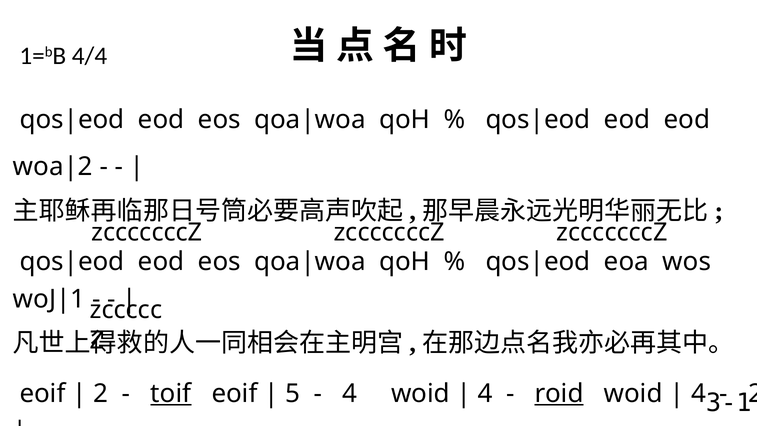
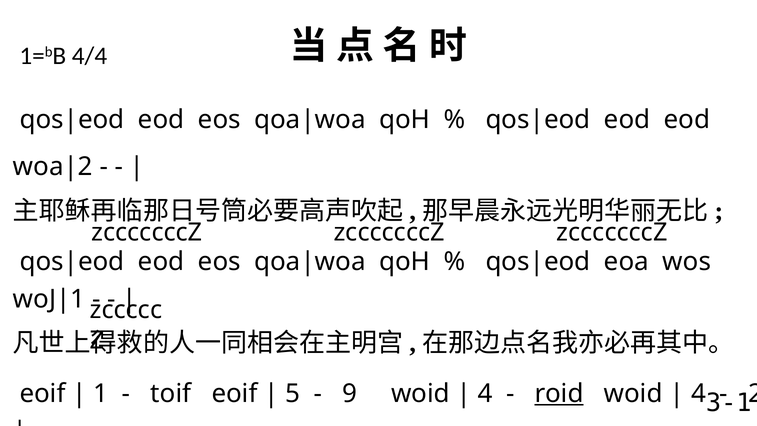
2: 2 -> 1 (101, 393)
toif underline: present -> none (171, 393)
4: 4 -> 9 (350, 393)
